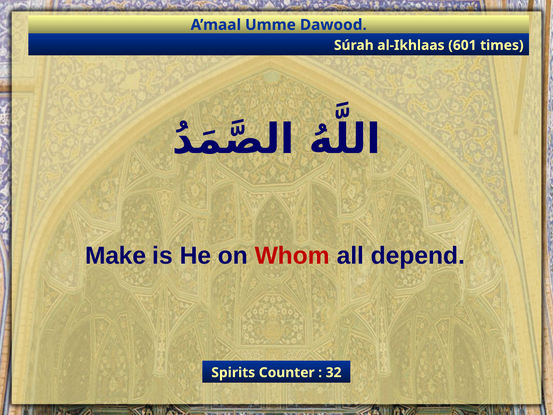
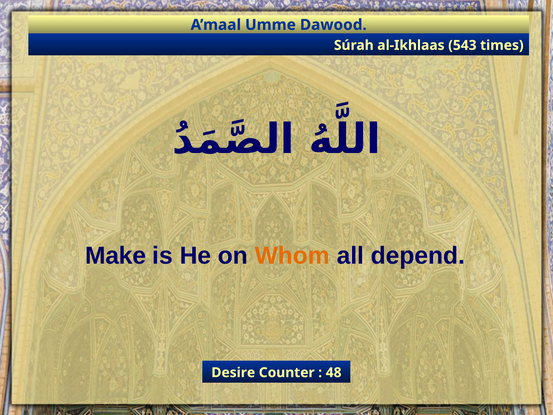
601: 601 -> 543 (462, 45)
Whom colour: red -> orange (292, 255)
Spirits: Spirits -> Desire (233, 372)
32: 32 -> 48 (334, 372)
